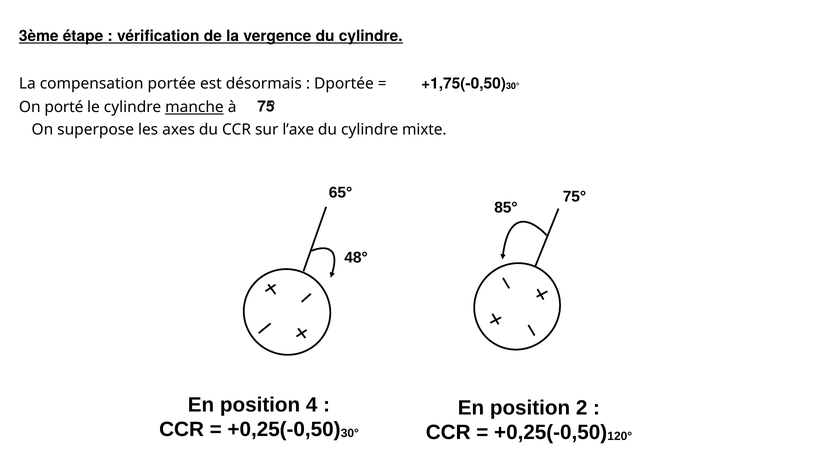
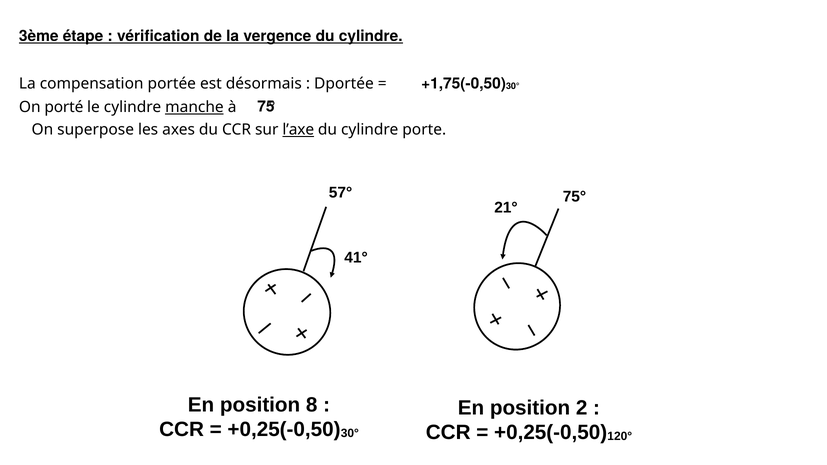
l’axe underline: none -> present (298, 130)
mixte: mixte -> porte (424, 130)
65°: 65° -> 57° (340, 193)
85°: 85° -> 21° (506, 208)
48°: 48° -> 41° (356, 258)
4: 4 -> 8 (312, 405)
